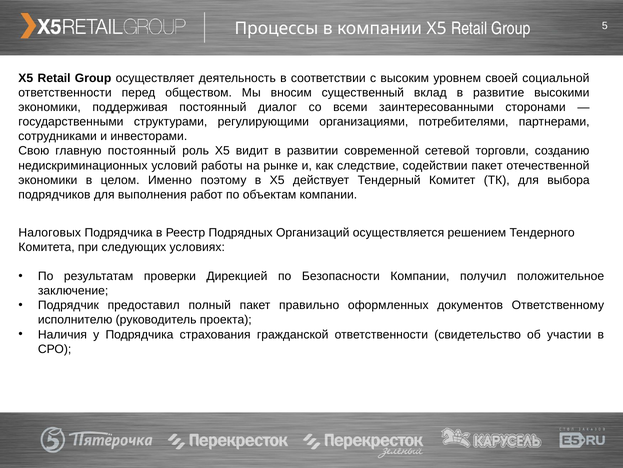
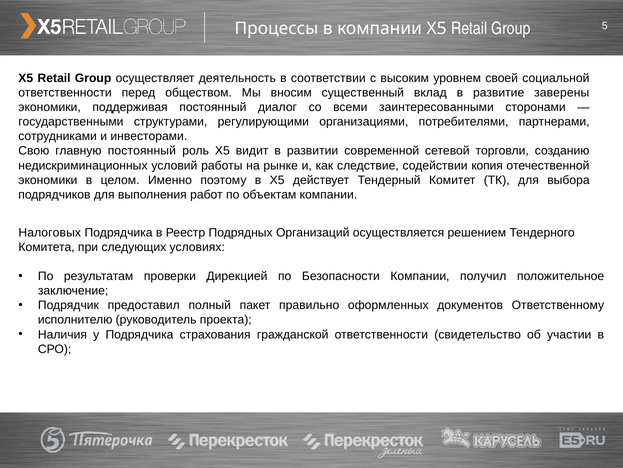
высокими: высокими -> заверены (562, 93)
содействии пакет: пакет -> копия (487, 165)
